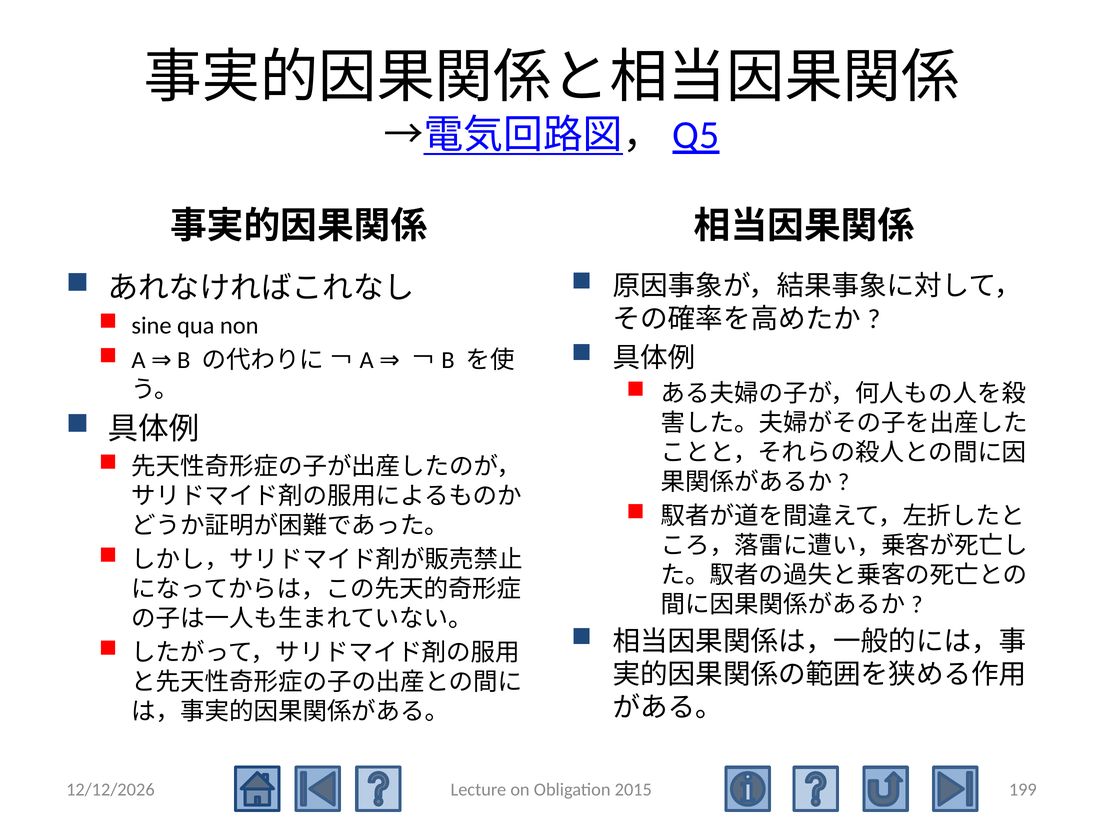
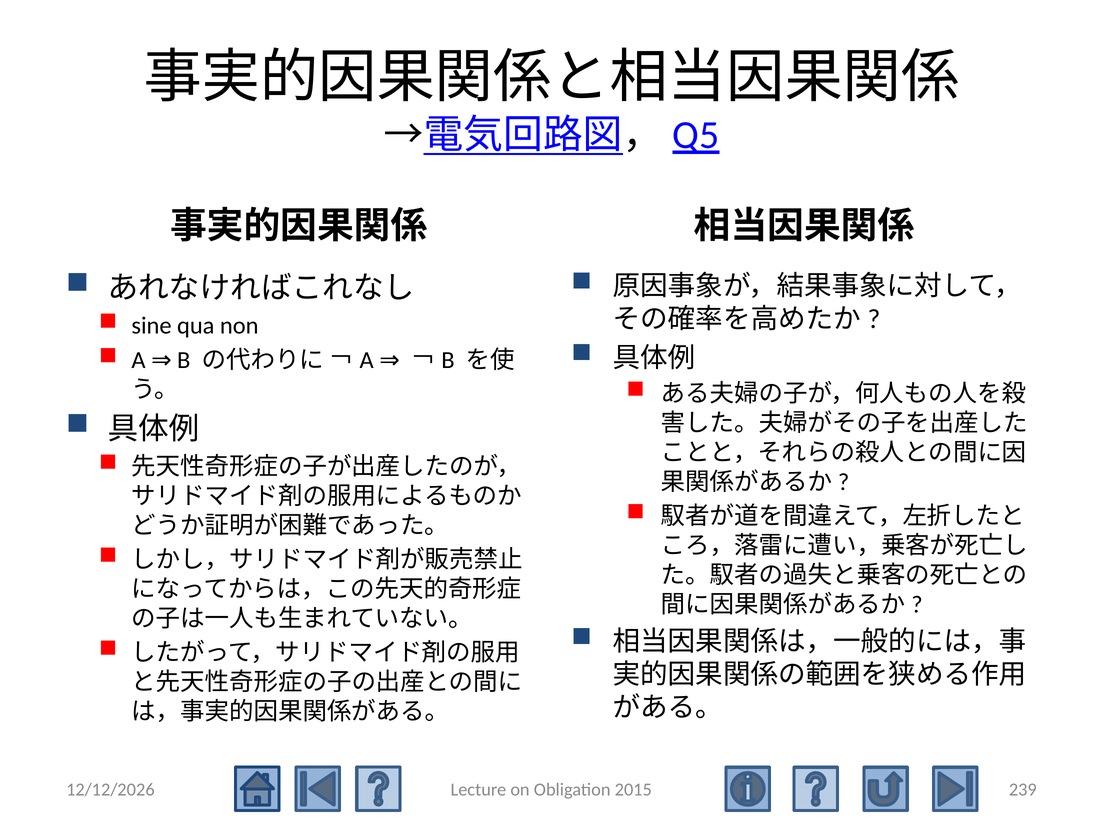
199: 199 -> 239 (1023, 790)
